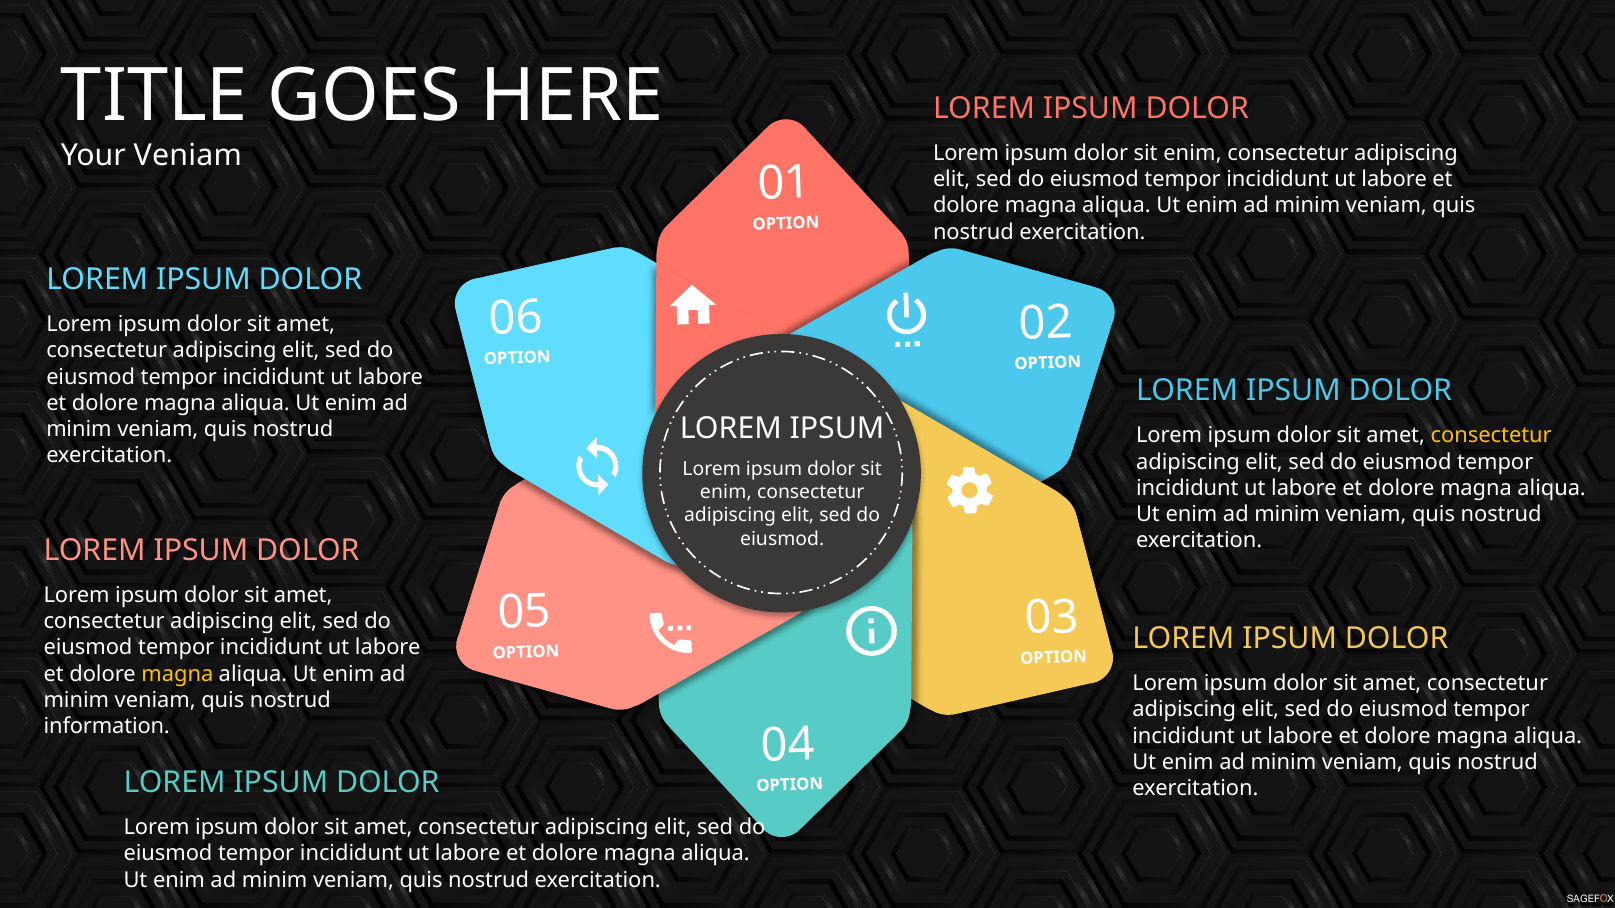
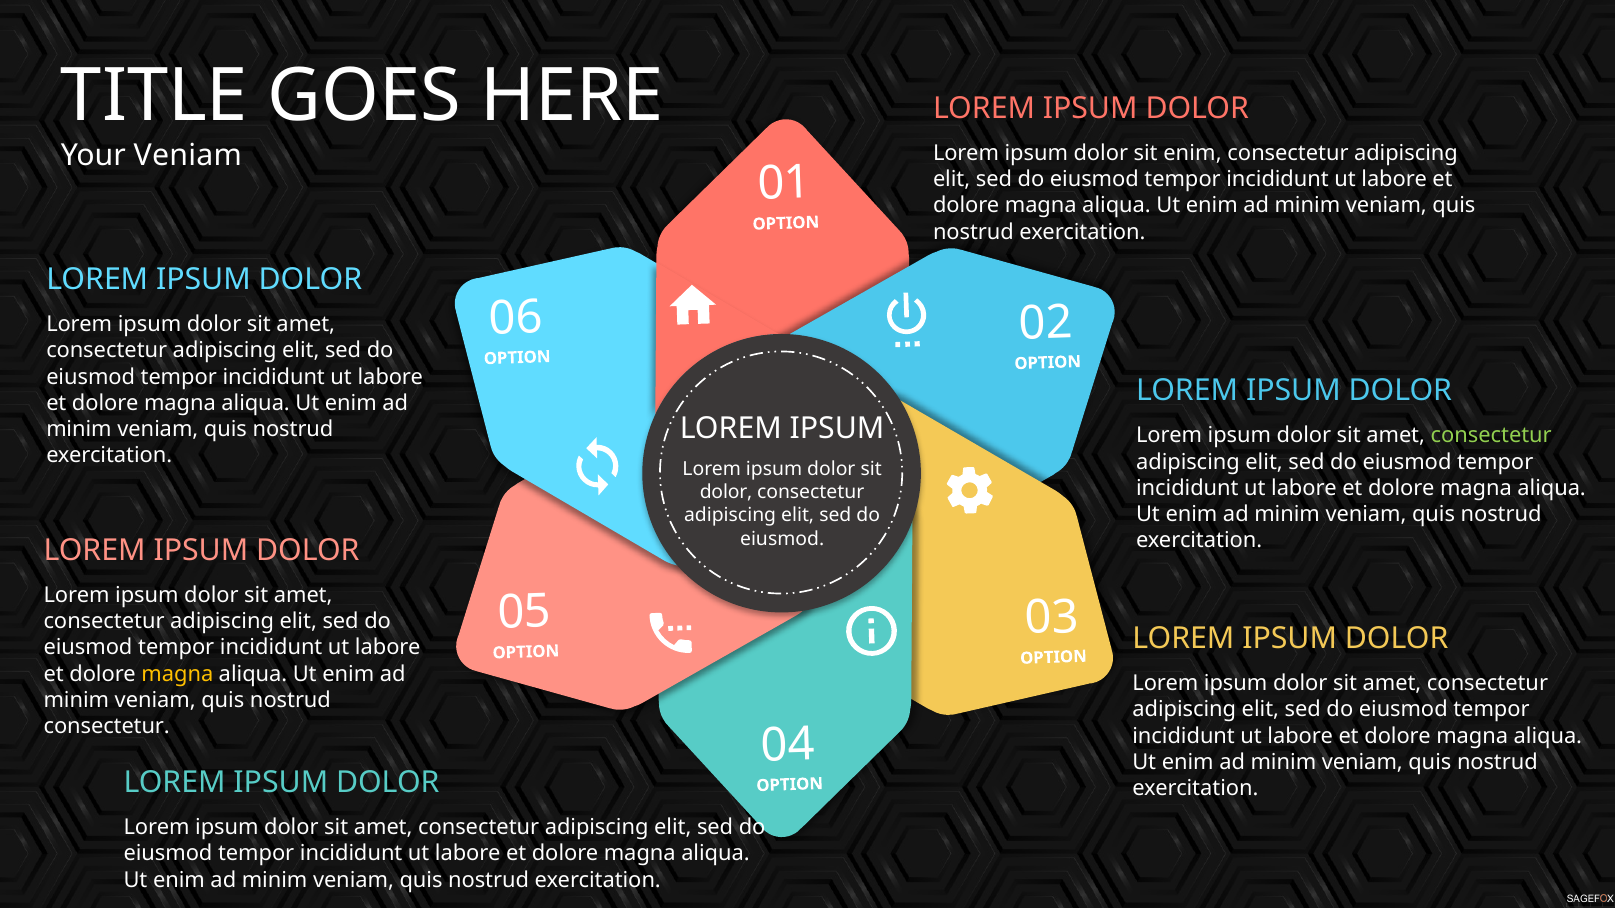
consectetur colour: yellow -> light green (1491, 436)
enim: enim -> dolor (726, 492)
information: information -> consectetur (107, 727)
